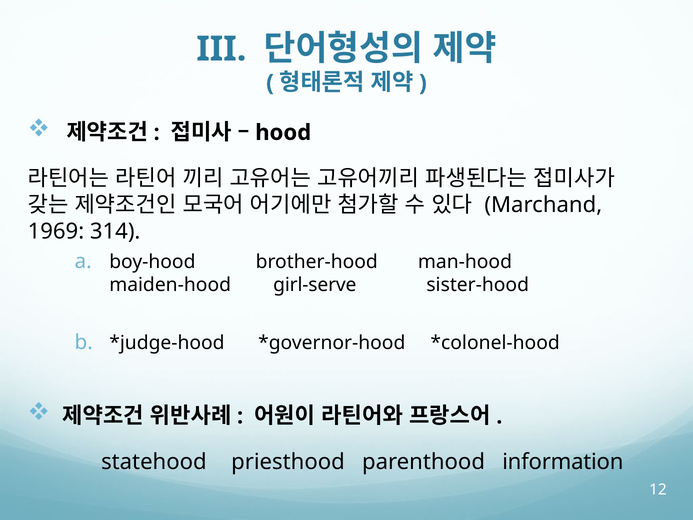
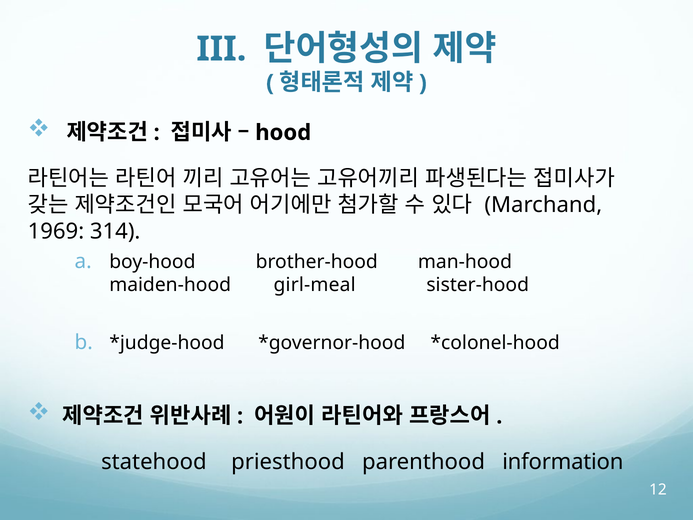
girl-serve: girl-serve -> girl-meal (315, 285)
